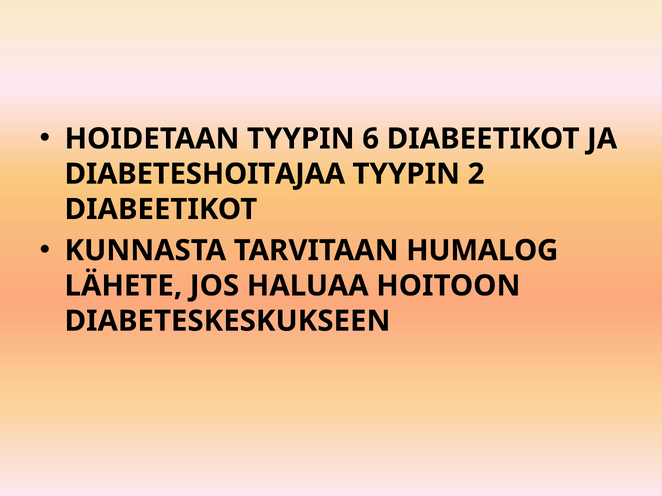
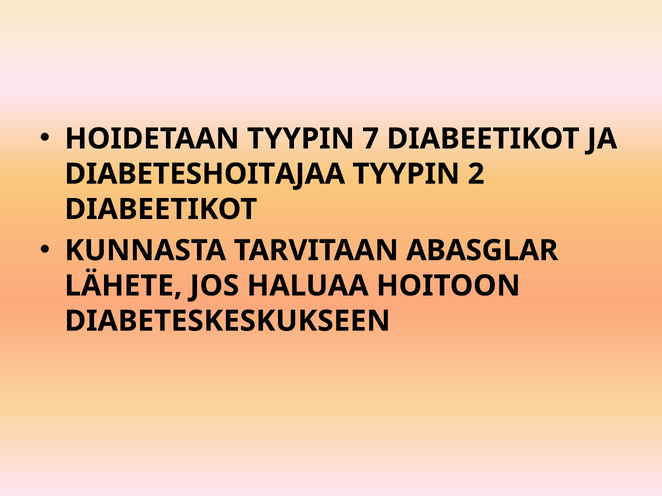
6: 6 -> 7 (371, 139)
HUMALOG: HUMALOG -> ABASGLAR (482, 251)
